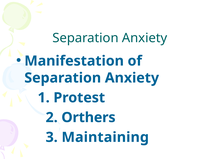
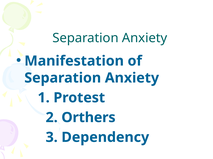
Maintaining: Maintaining -> Dependency (105, 138)
